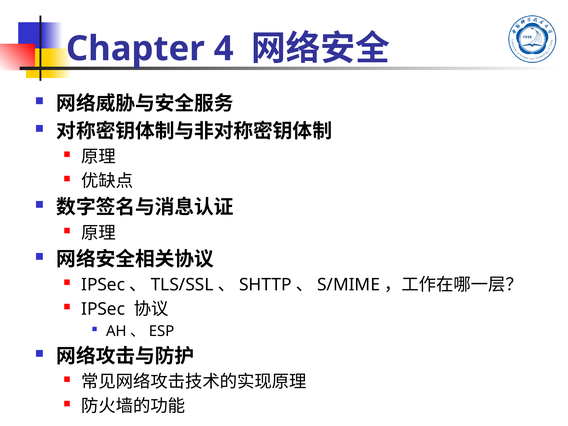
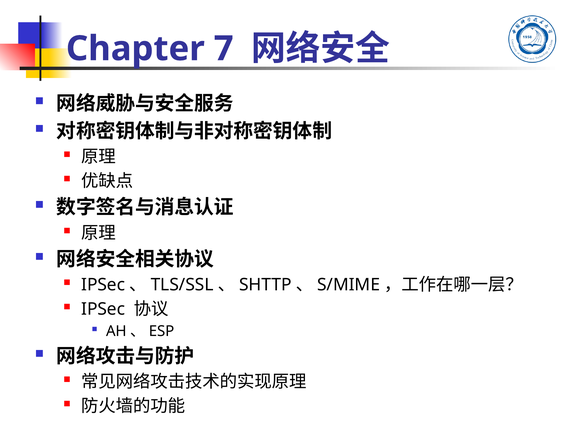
4: 4 -> 7 (224, 49)
